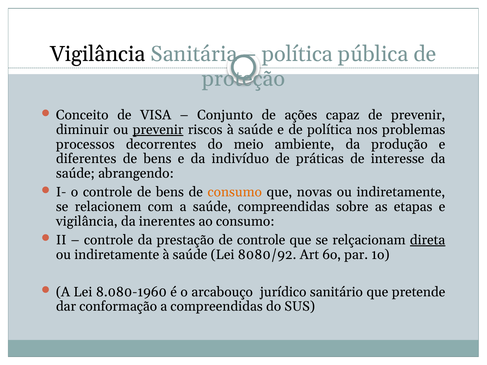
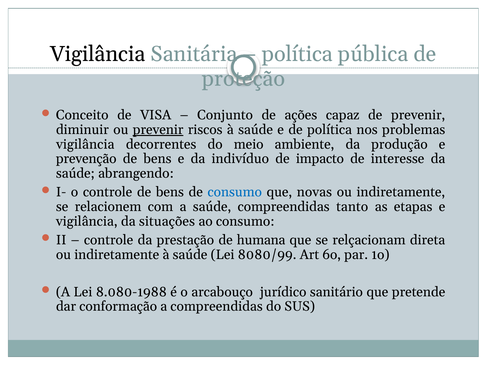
processos: processos -> vigilância (85, 144)
diferentes: diferentes -> prevenção (86, 159)
práticas: práticas -> impacto (320, 159)
consumo colour: orange -> blue (235, 192)
sobre: sobre -> tanto (352, 207)
inerentes: inerentes -> situações (167, 221)
de controle: controle -> humana (261, 240)
direta underline: present -> none (428, 240)
8080/92: 8080/92 -> 8080/99 (267, 255)
8.080-1960: 8.080-1960 -> 8.080-1988 (131, 292)
